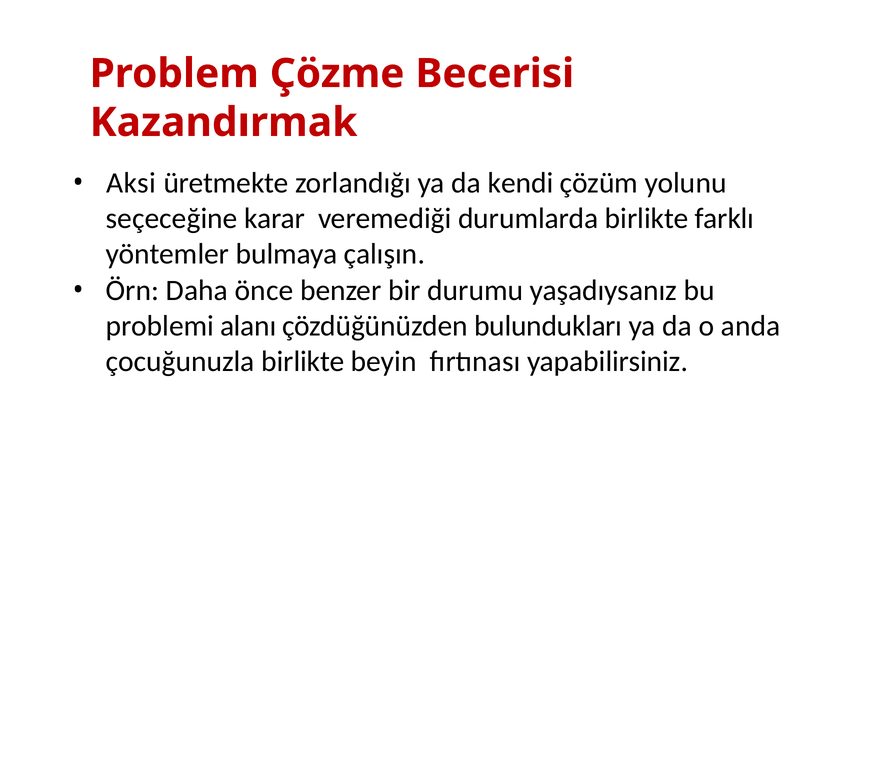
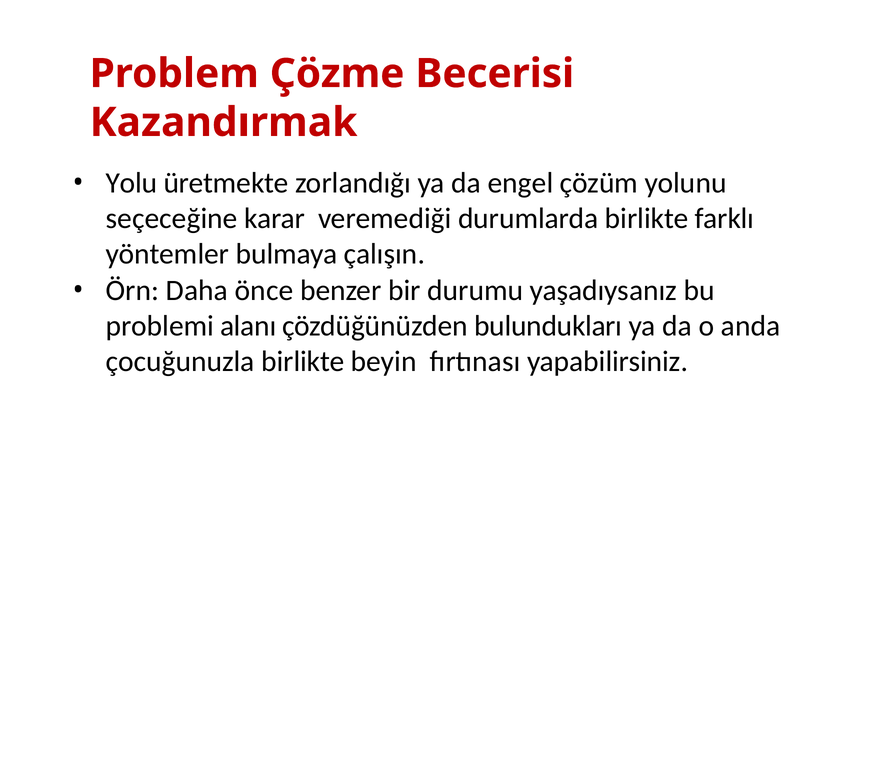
Aksi: Aksi -> Yolu (132, 183)
kendi: kendi -> engel (520, 183)
